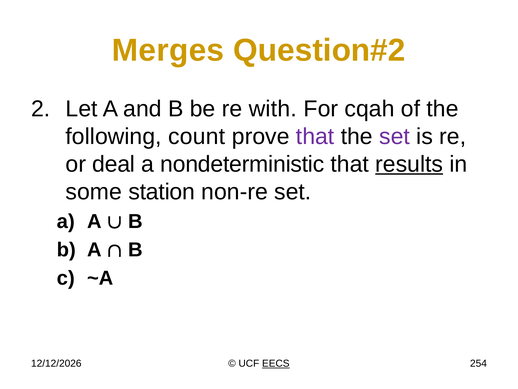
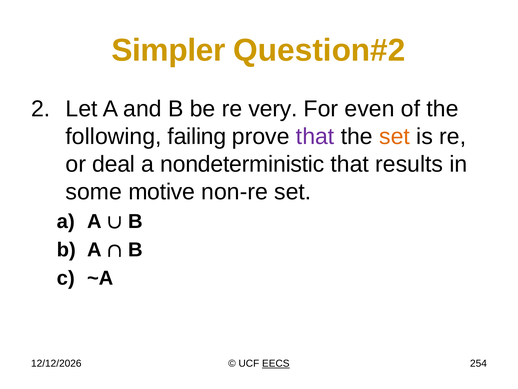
Merges: Merges -> Simpler (168, 50)
with: with -> very (273, 109)
cqah: cqah -> even (370, 109)
count: count -> failing (197, 136)
set colour: purple -> orange (395, 136)
results underline: present -> none (409, 164)
station: station -> motive (162, 192)
